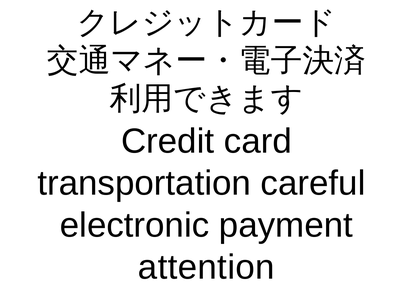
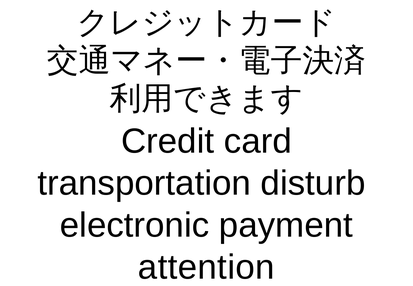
careful: careful -> disturb (313, 183)
